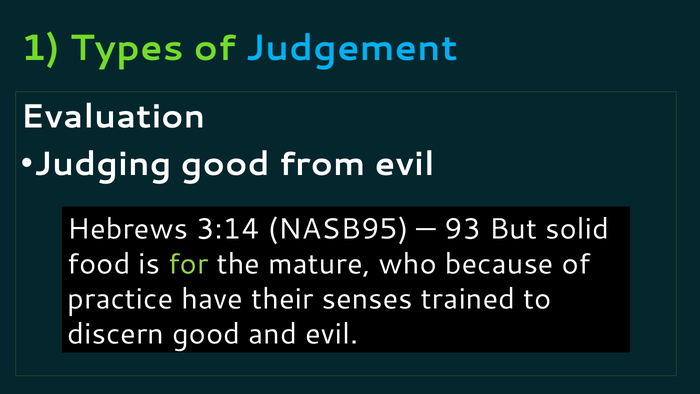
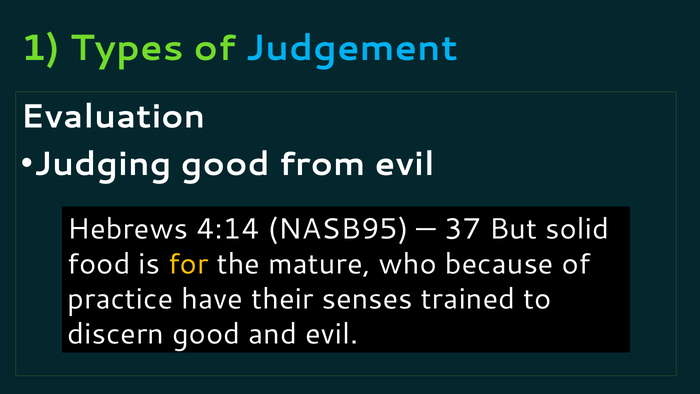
3:14: 3:14 -> 4:14 (228, 229)
93: 93 -> 37 (463, 229)
for colour: light green -> yellow (188, 264)
